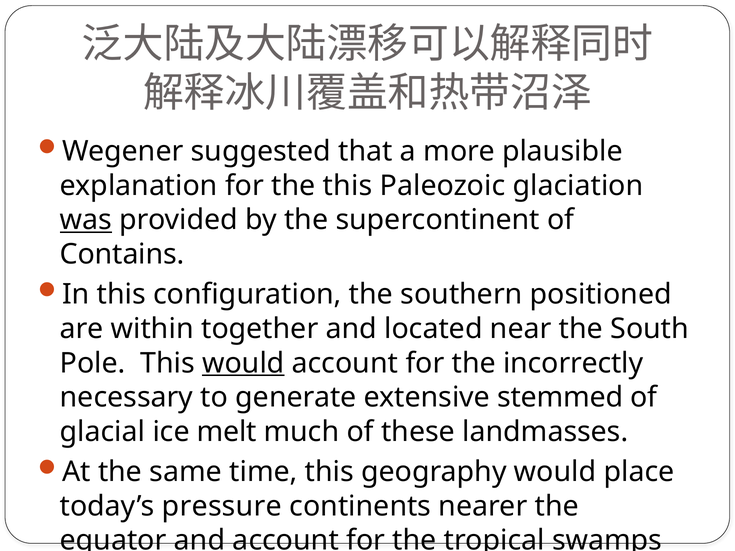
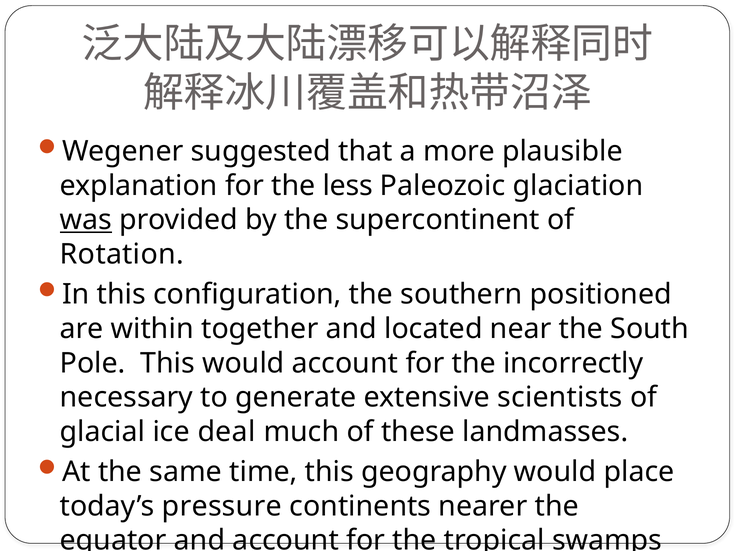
the this: this -> less (348, 186)
Contains: Contains -> Rotation (122, 254)
would underline: present -> none (243, 363)
stemmed: stemmed -> scientists (560, 398)
melt: melt -> deal (227, 432)
